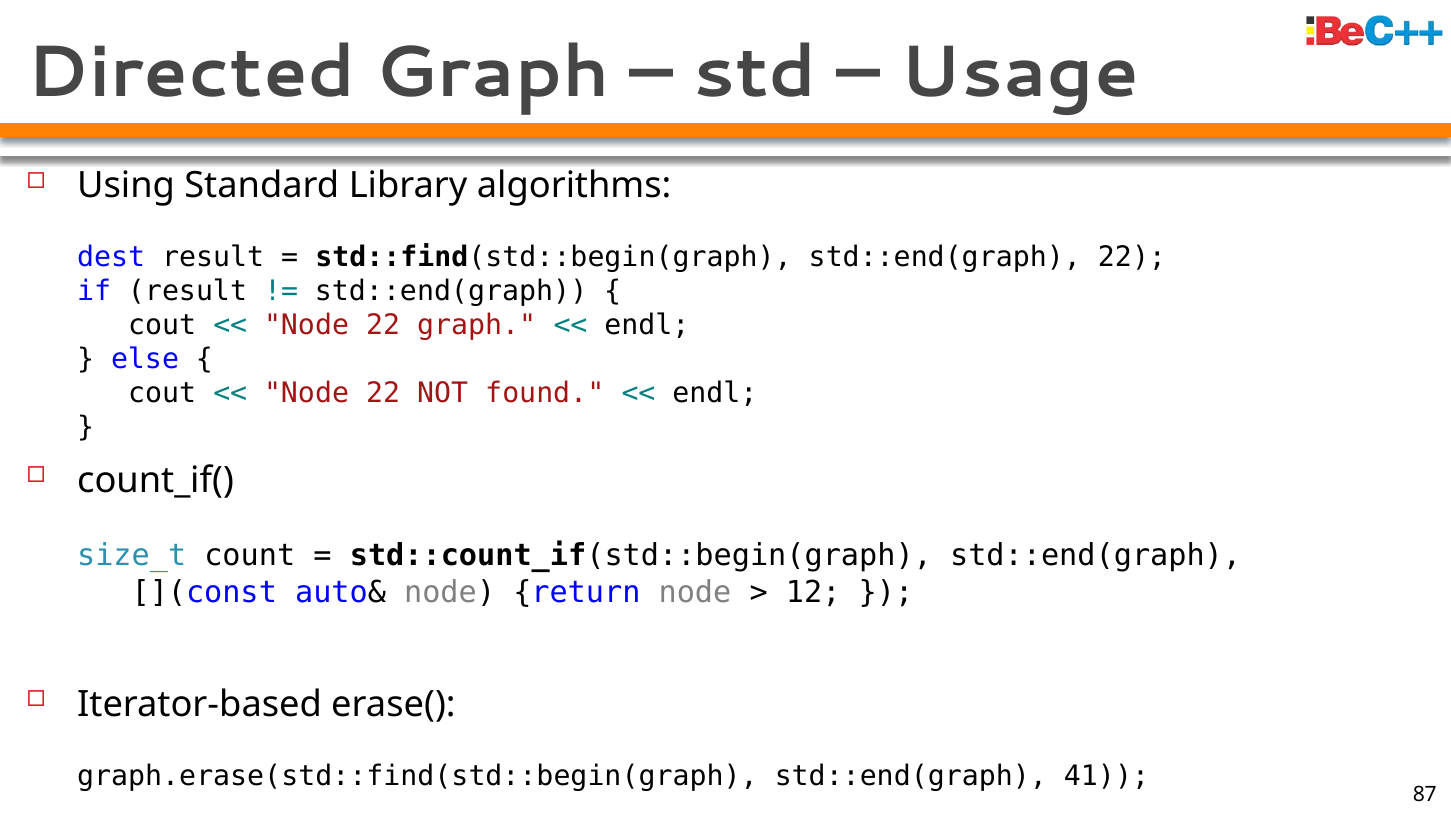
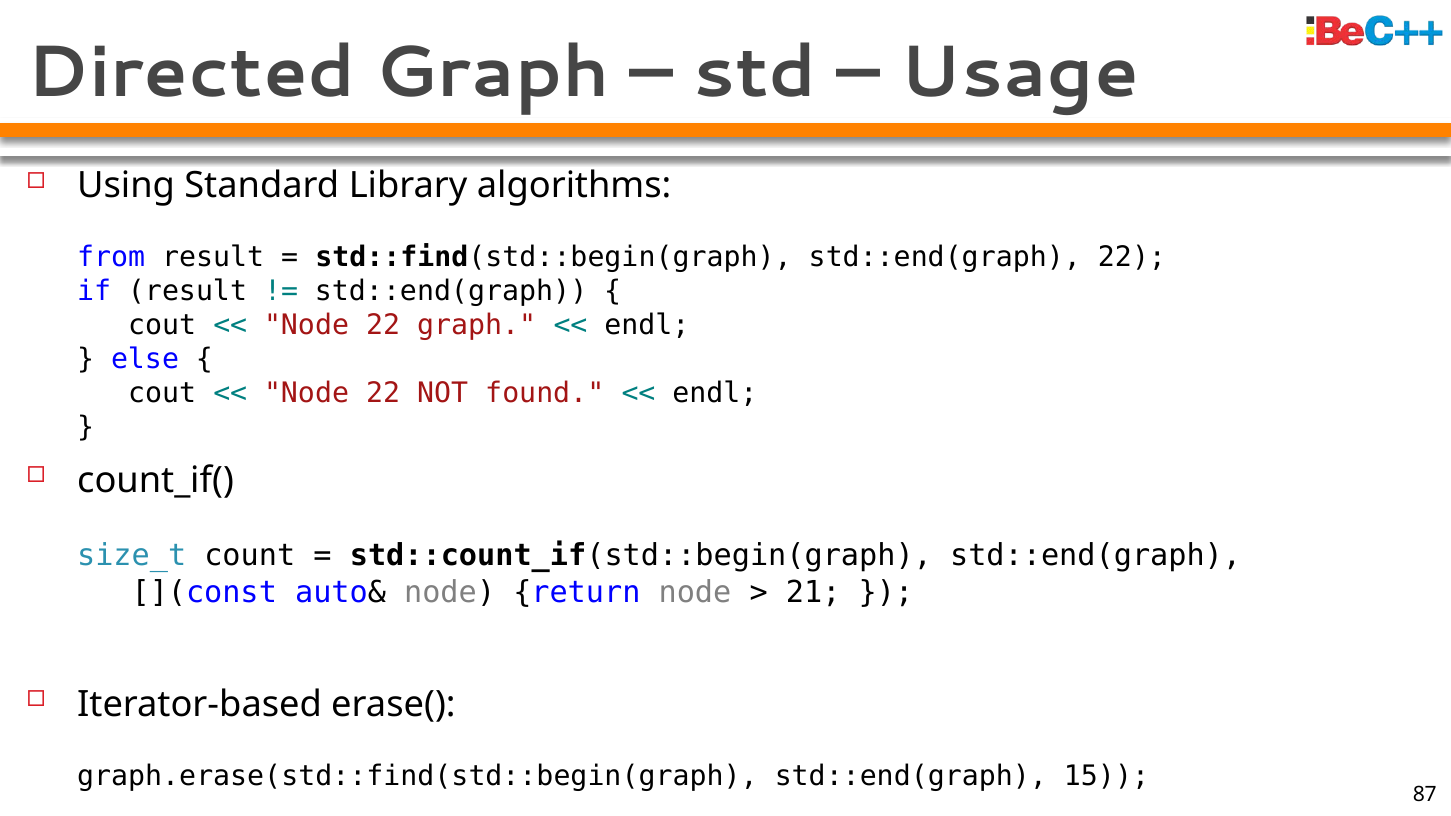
dest: dest -> from (111, 258)
12: 12 -> 21 (813, 592)
41: 41 -> 15 (1106, 777)
